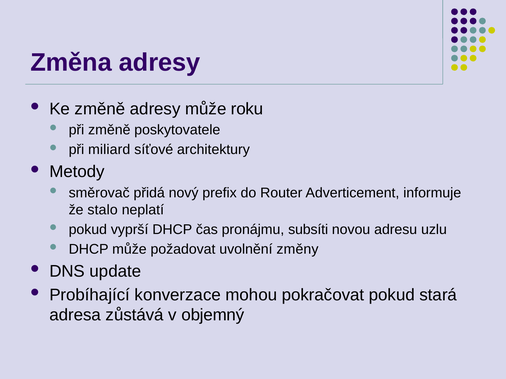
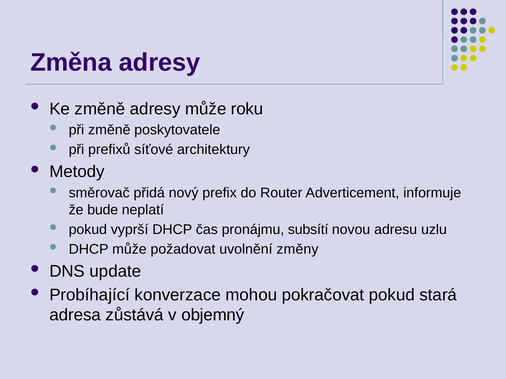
miliard: miliard -> prefixů (109, 150)
stalo: stalo -> bude (103, 210)
subsíti: subsíti -> subsítí (308, 230)
